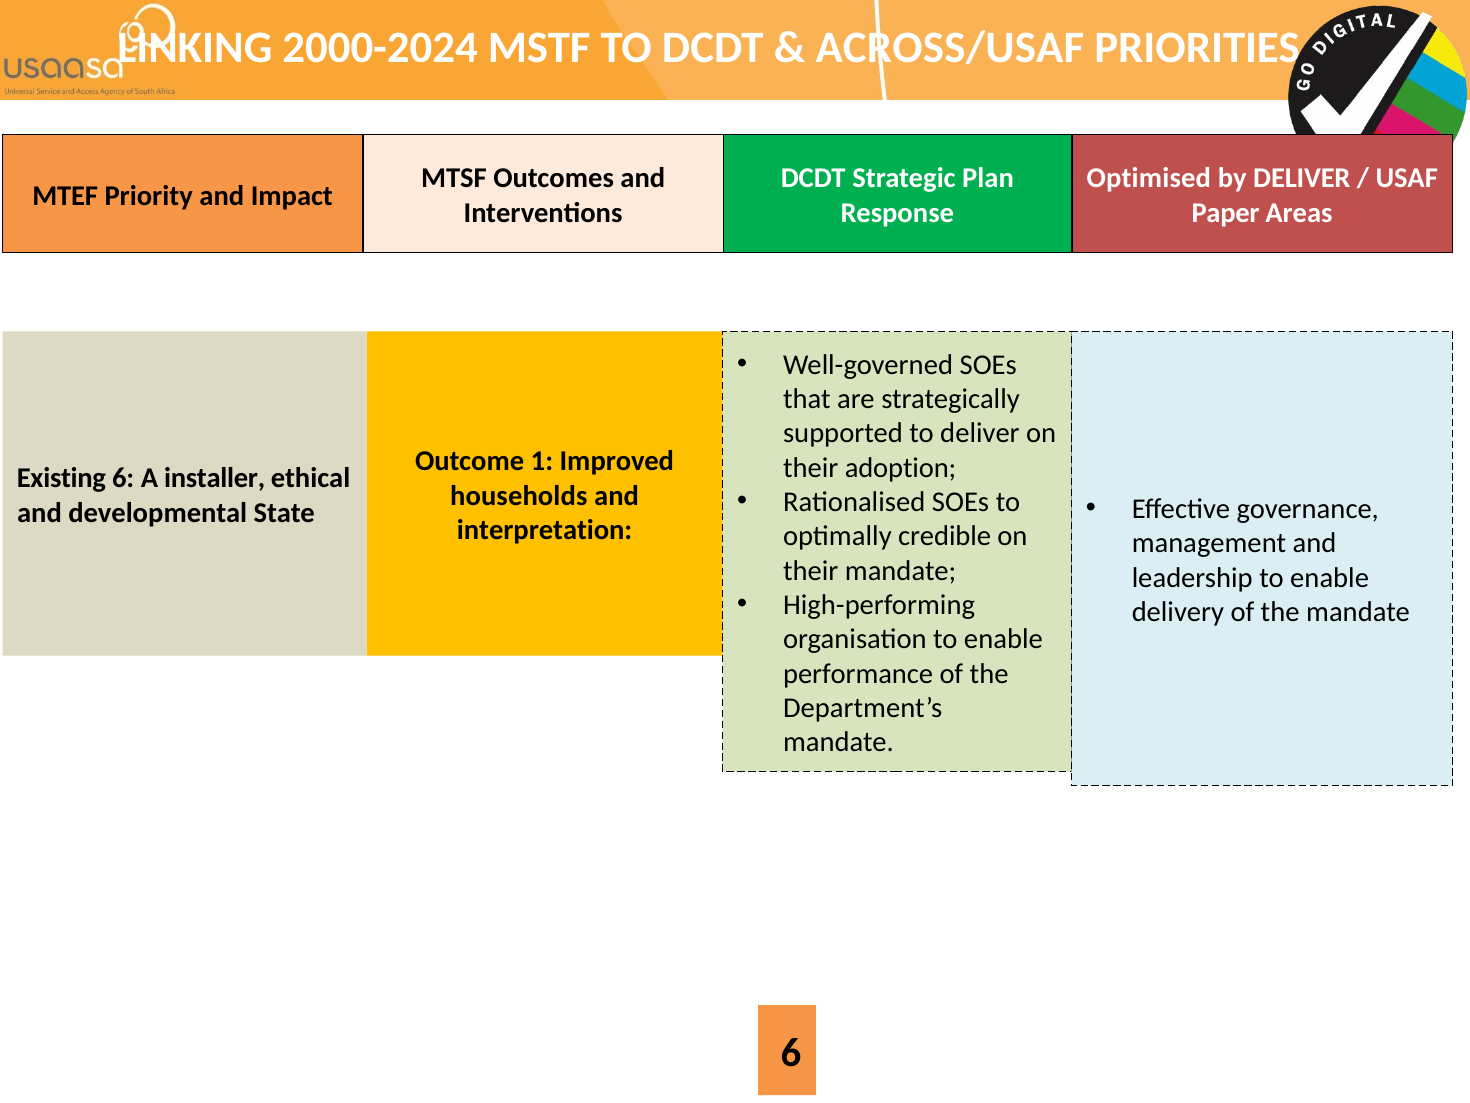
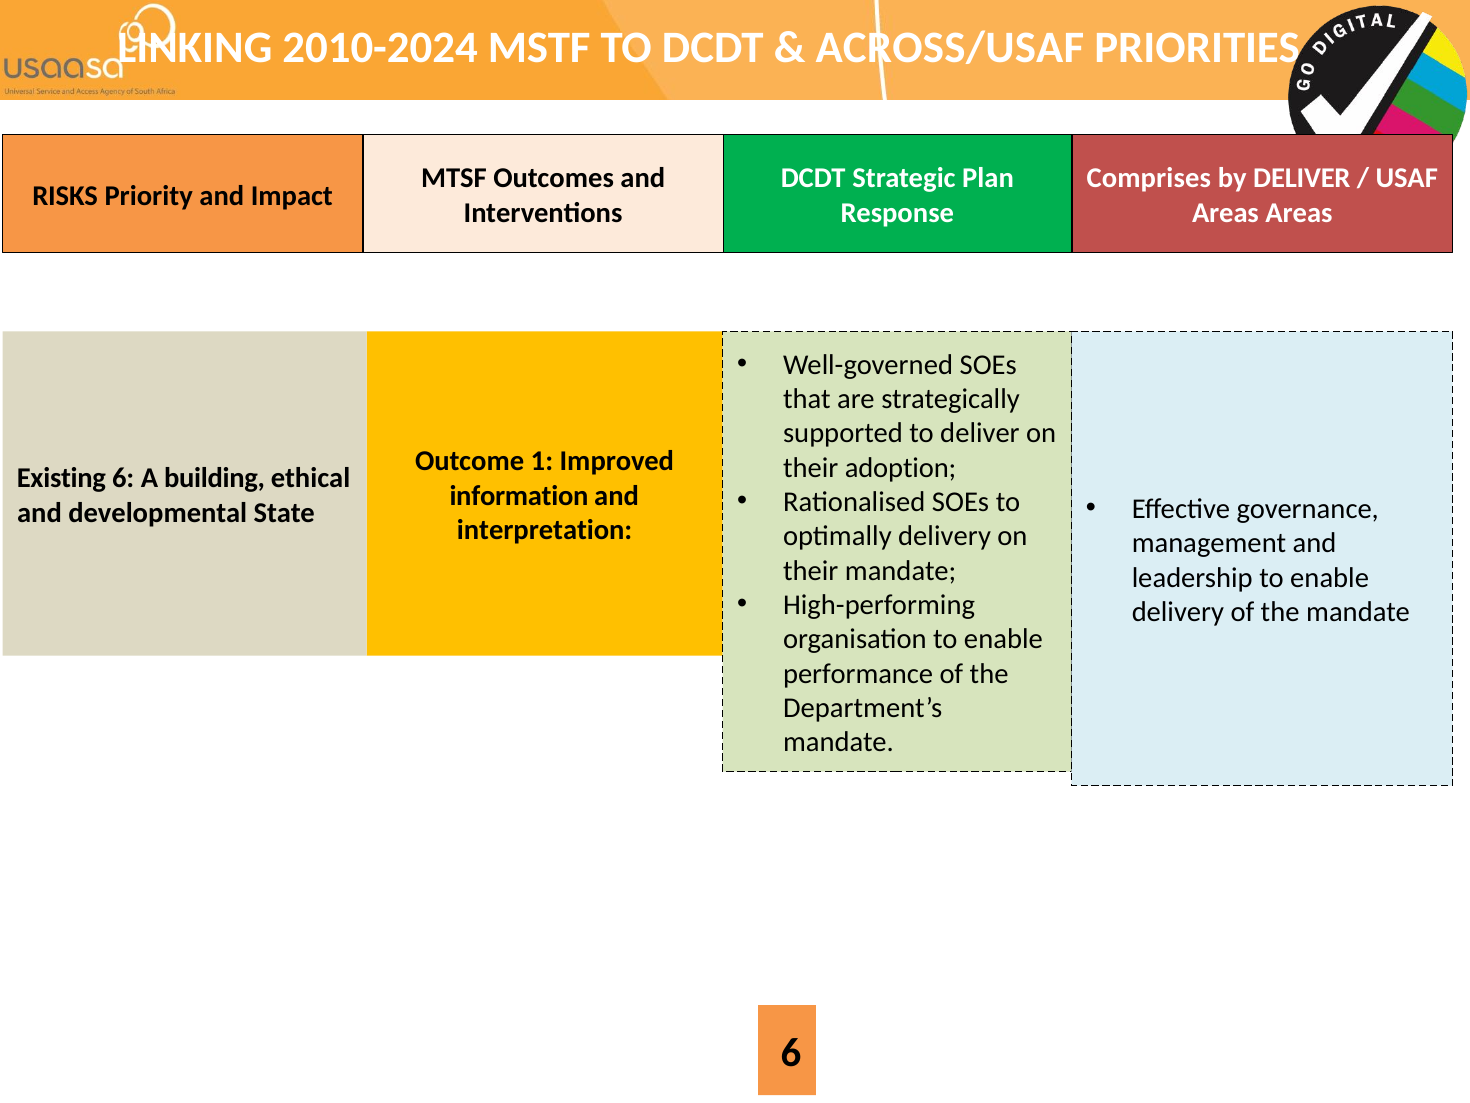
2000-2024: 2000-2024 -> 2010-2024 (380, 47)
Optimised: Optimised -> Comprises (1149, 178)
MTEF: MTEF -> RISKS (65, 195)
Paper: Paper -> Areas (1225, 213)
installer: installer -> building (215, 478)
households: households -> information (519, 495)
optimally credible: credible -> delivery (945, 536)
